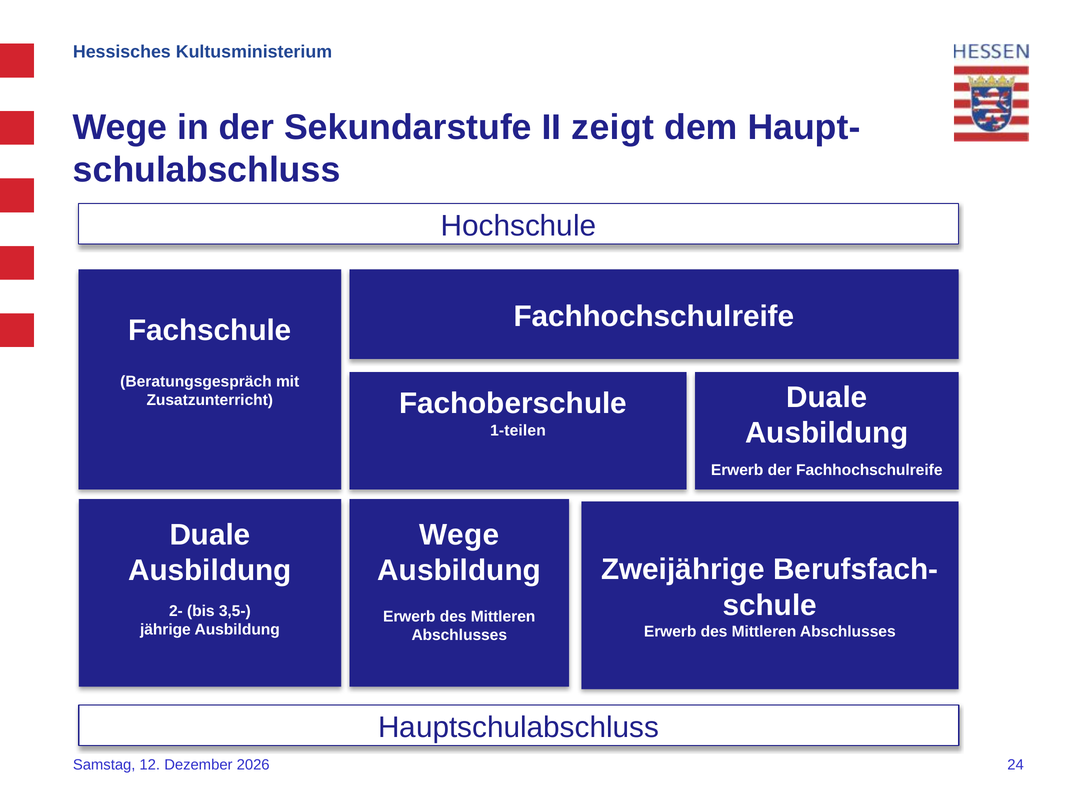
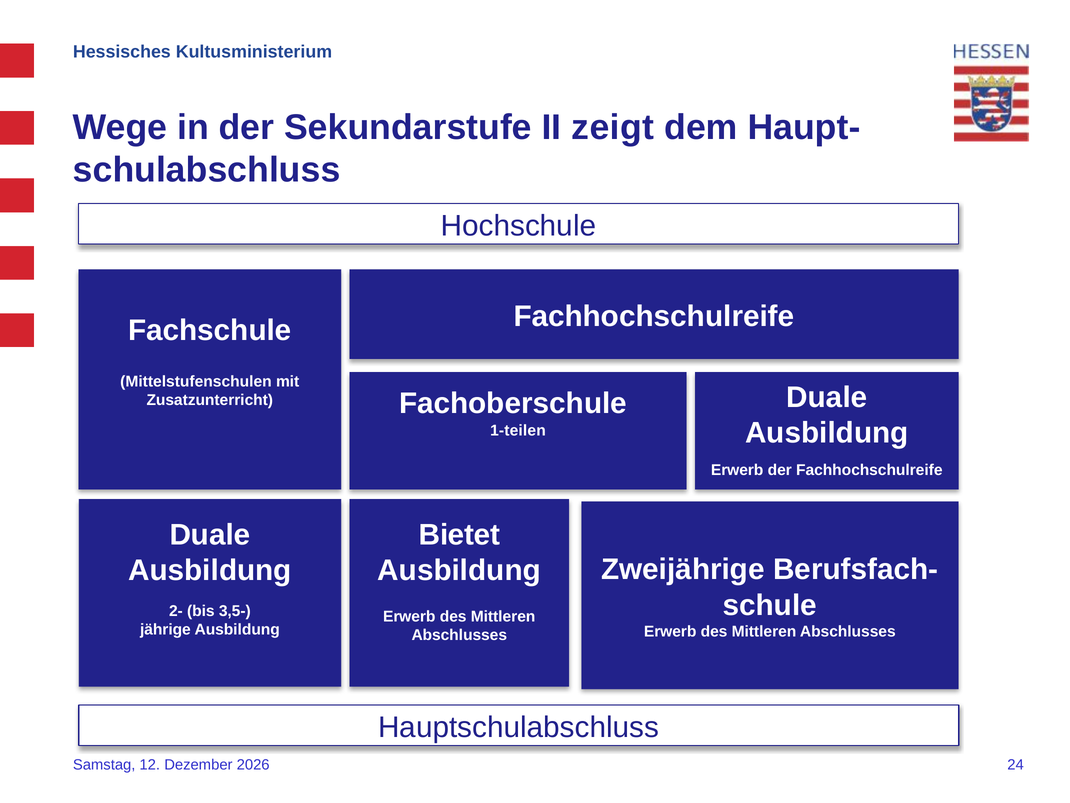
Beratungsgespräch: Beratungsgespräch -> Mittelstufenschulen (196, 381)
Wege: Wege -> Bietet (459, 535)
